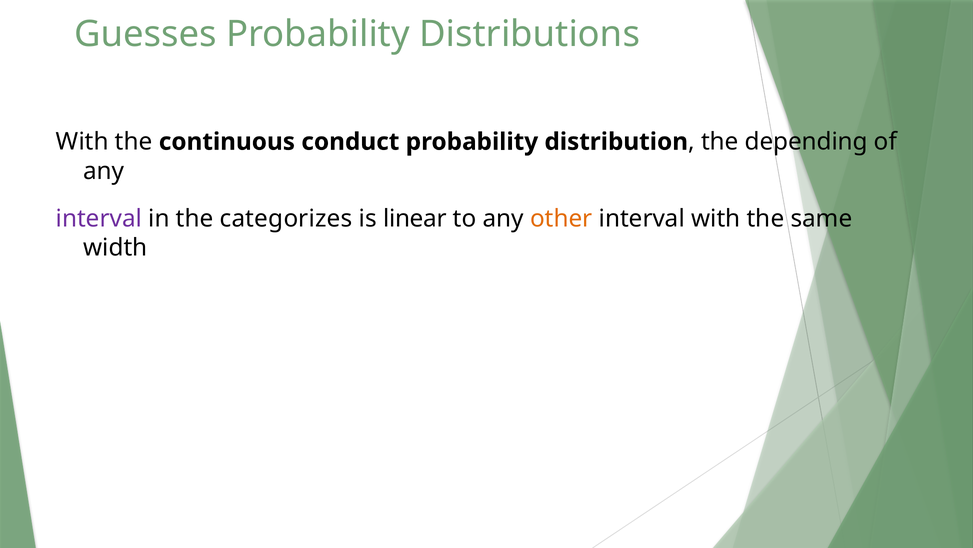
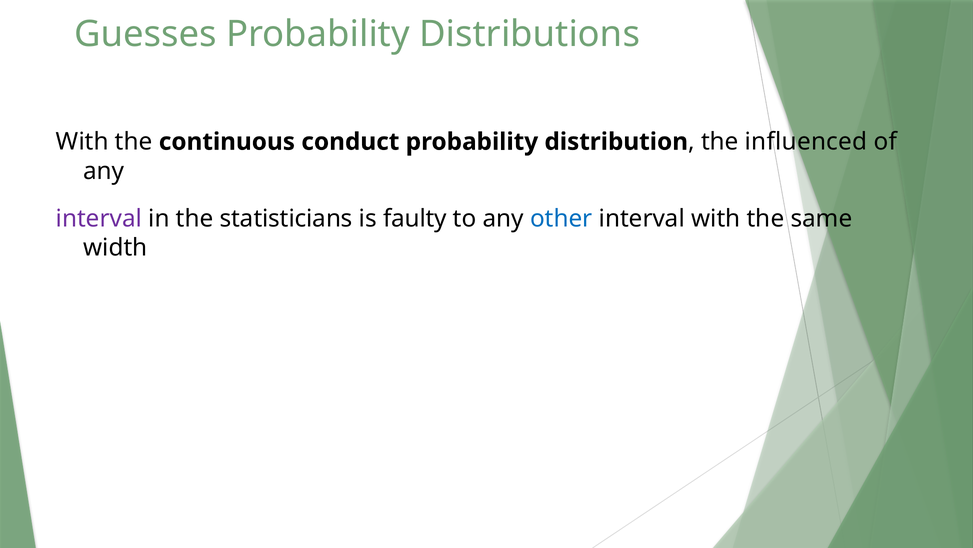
depending: depending -> influenced (806, 142)
categorizes: categorizes -> statisticians (286, 218)
linear: linear -> faulty (415, 218)
other colour: orange -> blue (561, 218)
